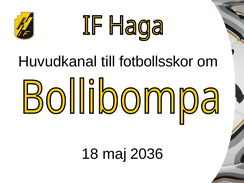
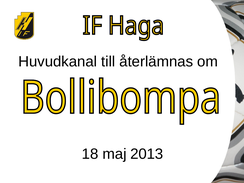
fotbollsskor: fotbollsskor -> återlämnas (156, 62)
2036: 2036 -> 2013 (147, 154)
